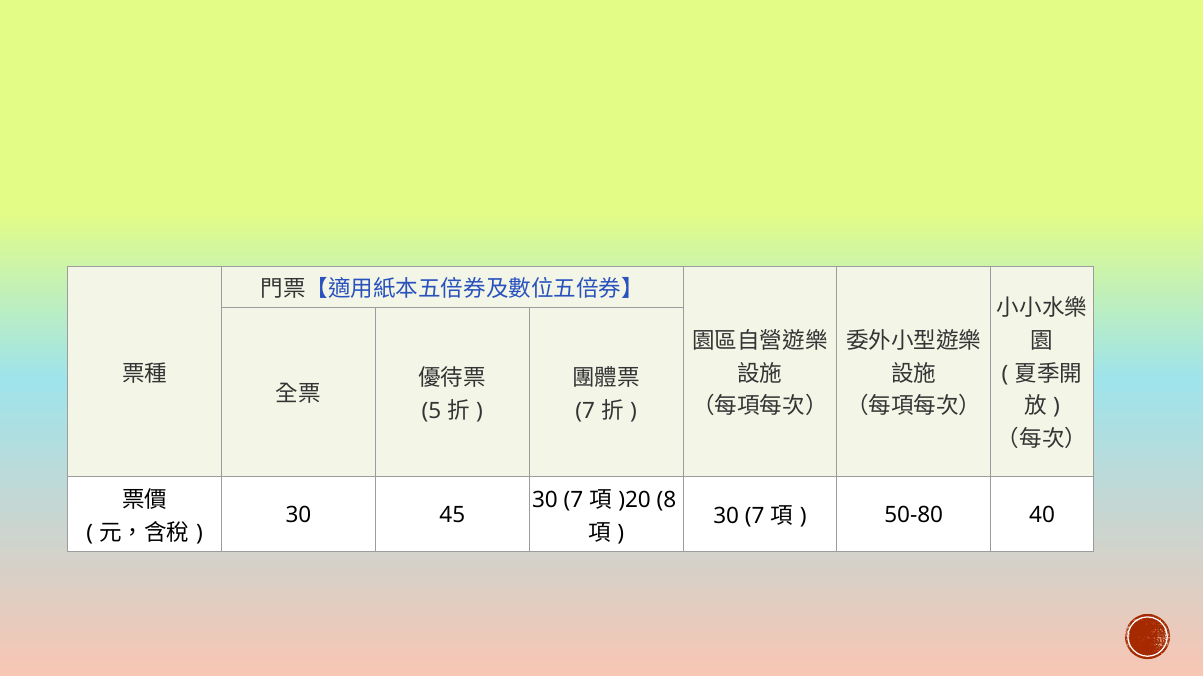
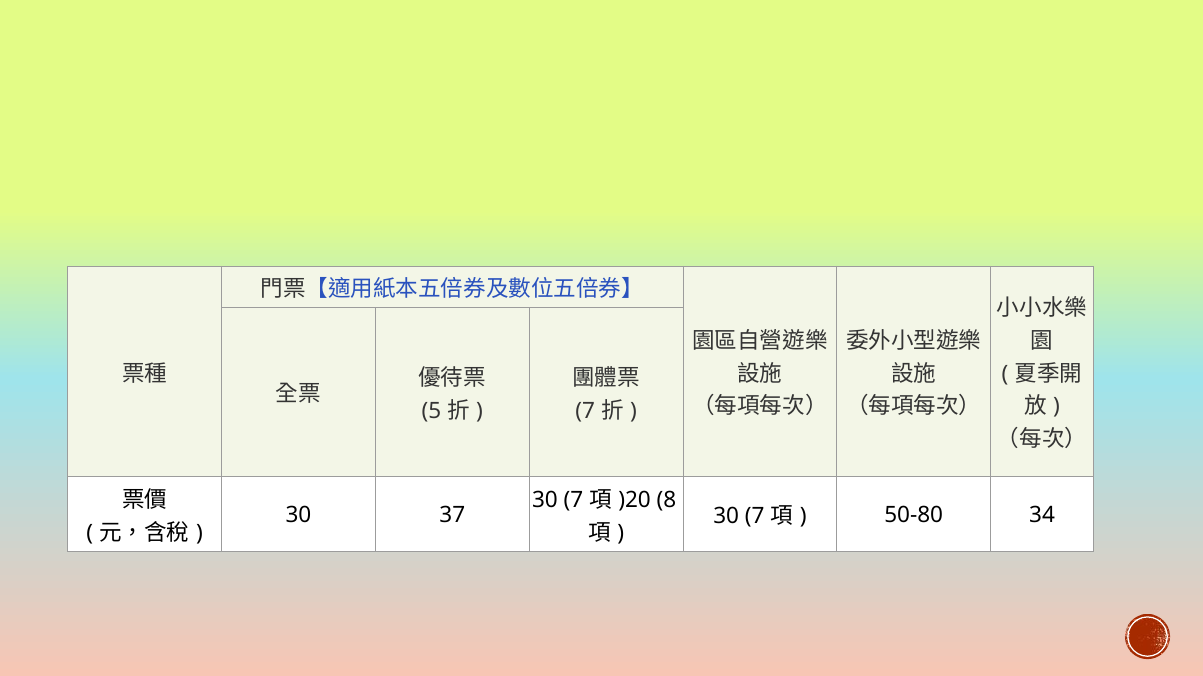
45: 45 -> 37 (452, 516)
40: 40 -> 34 (1042, 516)
